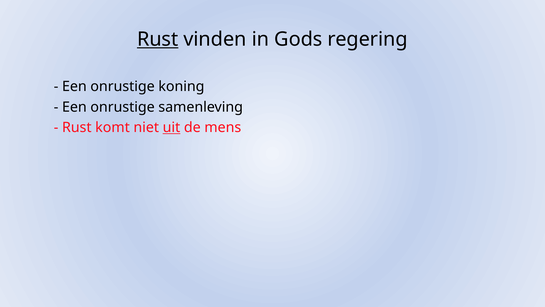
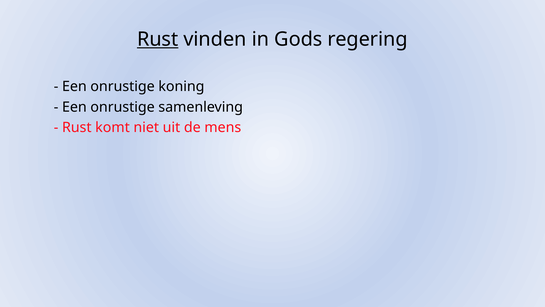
uit underline: present -> none (172, 127)
